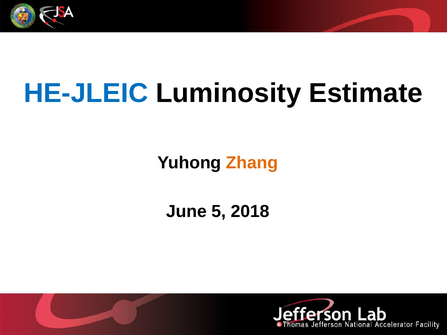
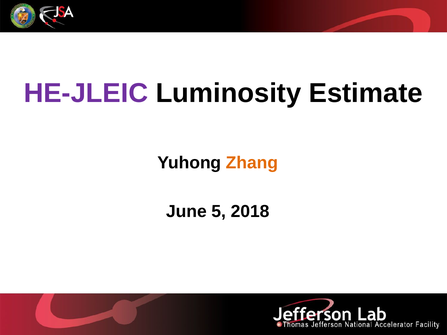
HE-JLEIC colour: blue -> purple (86, 93)
